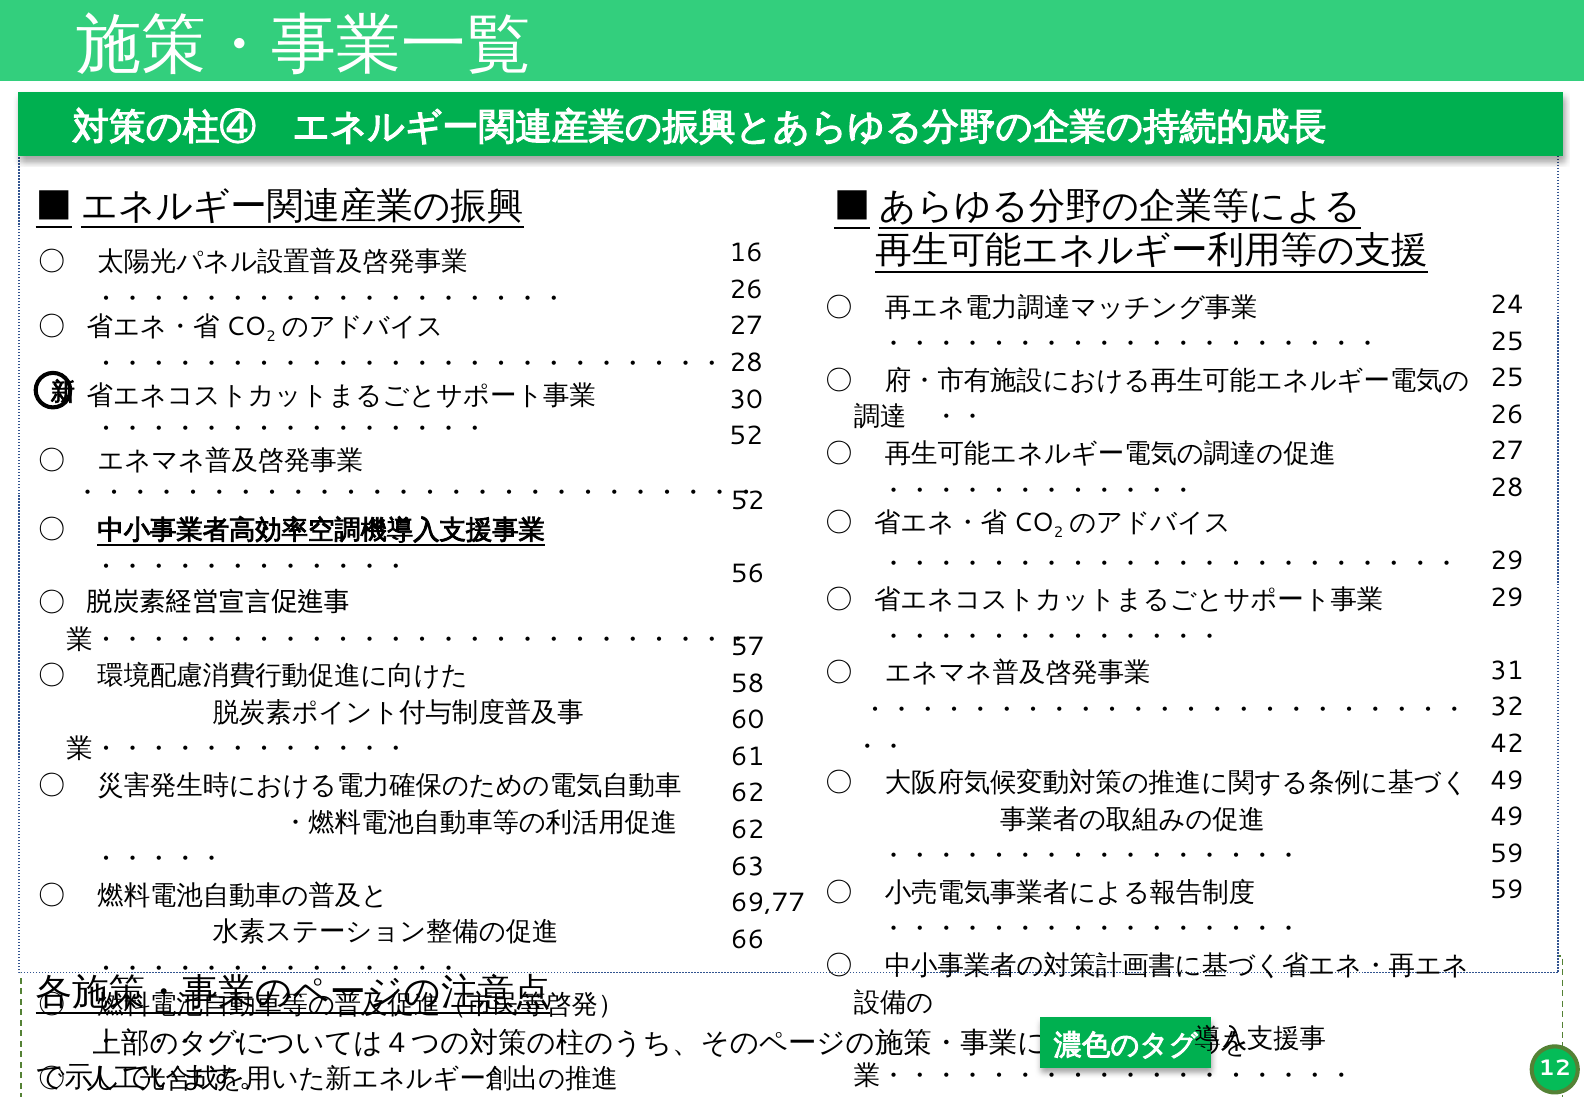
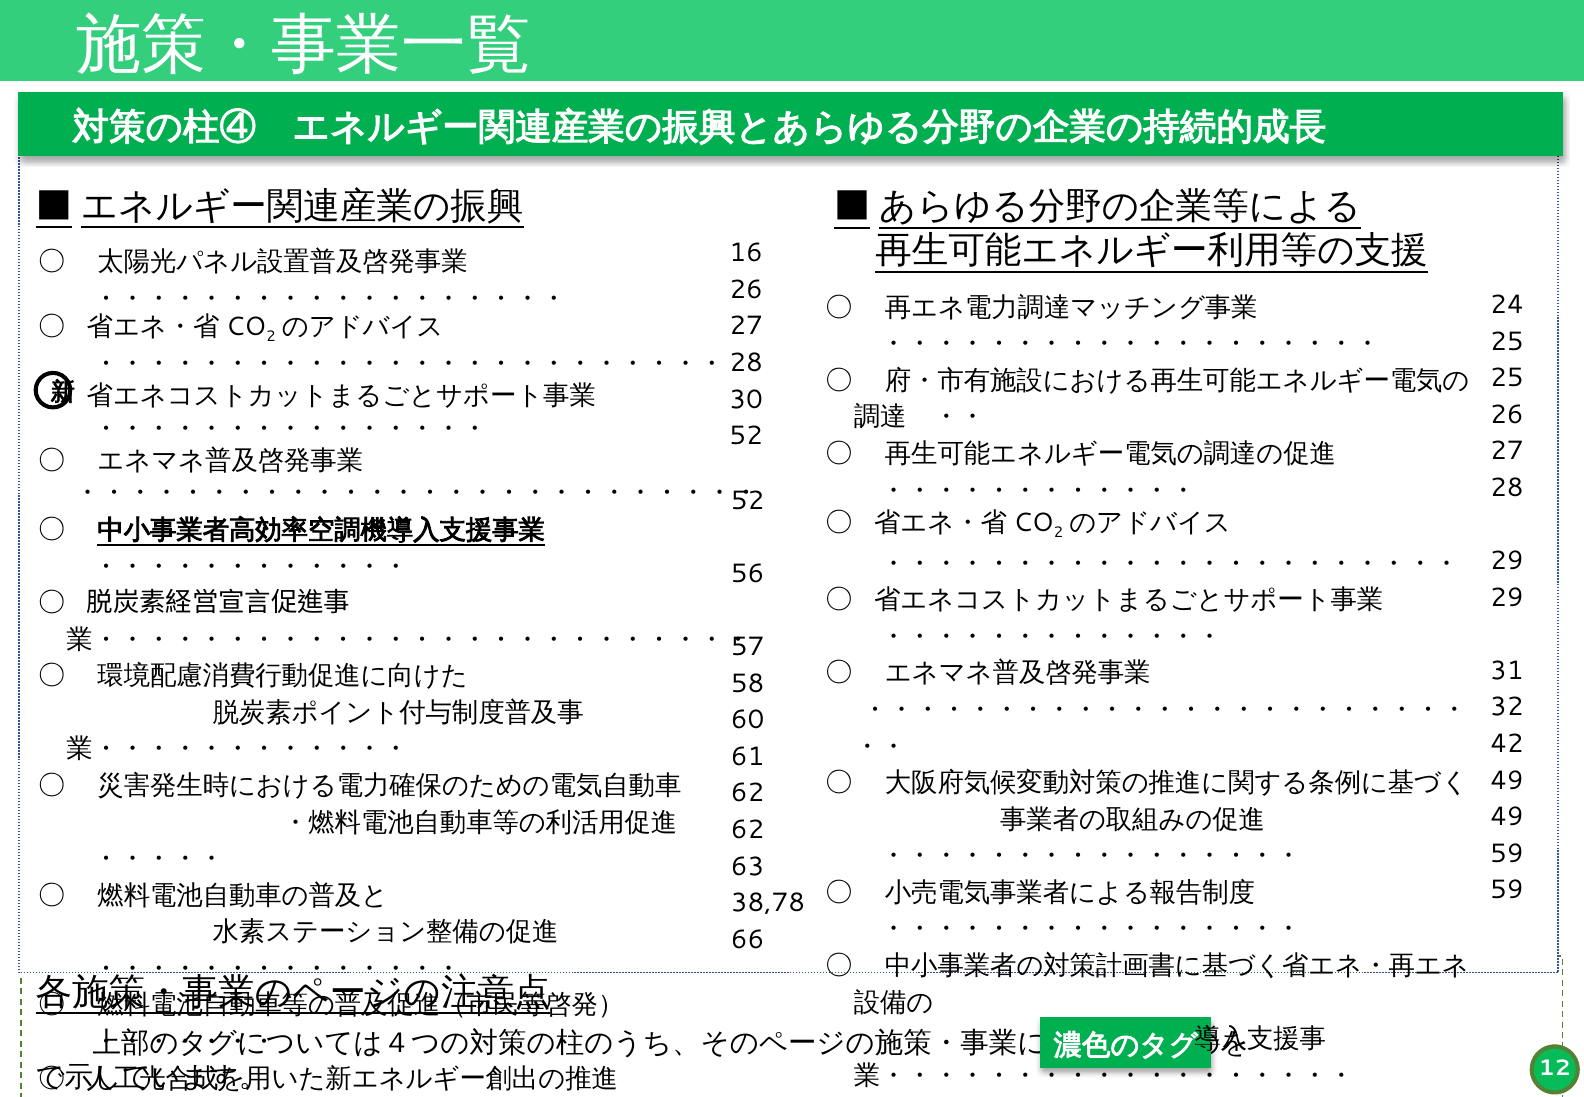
69,77: 69,77 -> 38,78 (768, 903)
